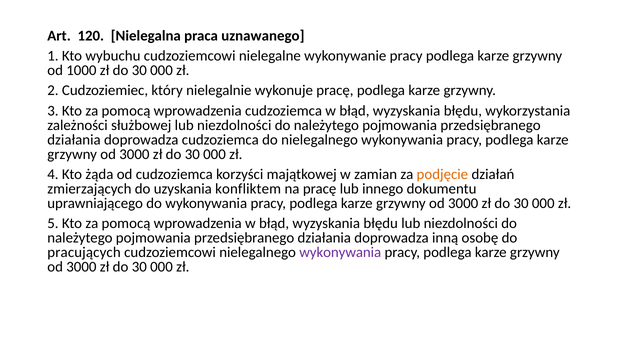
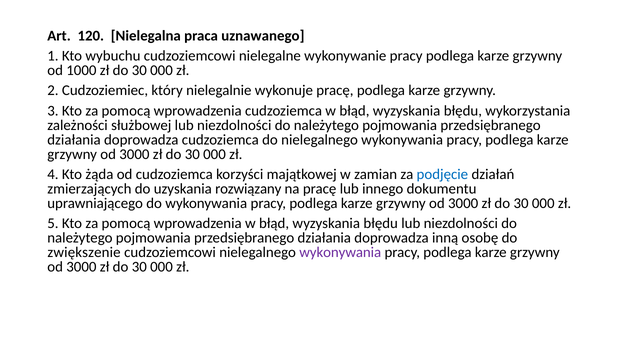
podjęcie colour: orange -> blue (442, 175)
konfliktem: konfliktem -> rozwiązany (248, 189)
pracujących: pracujących -> zwiększenie (84, 253)
